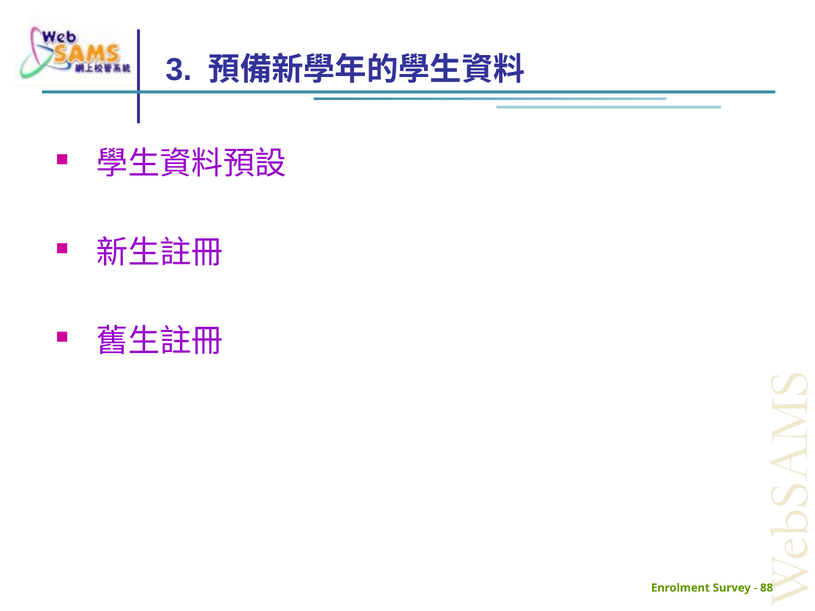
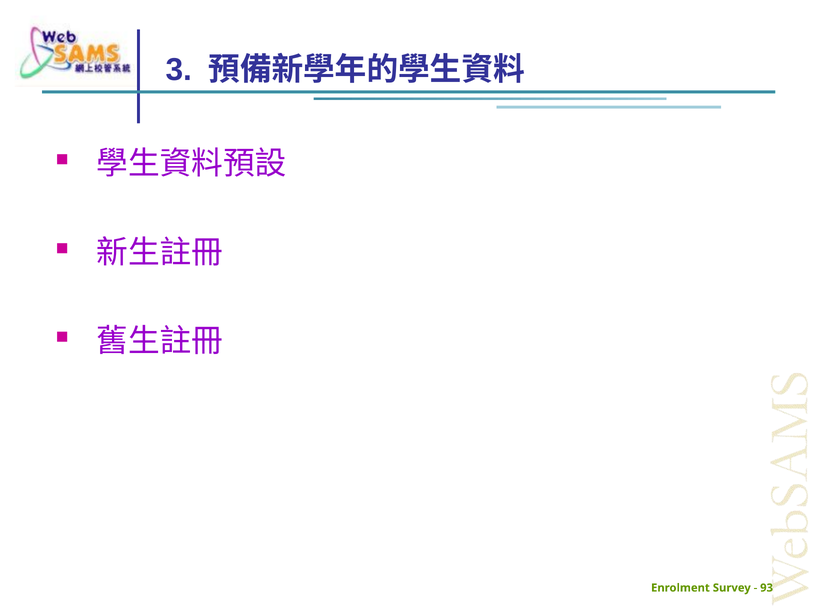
88: 88 -> 93 (767, 588)
